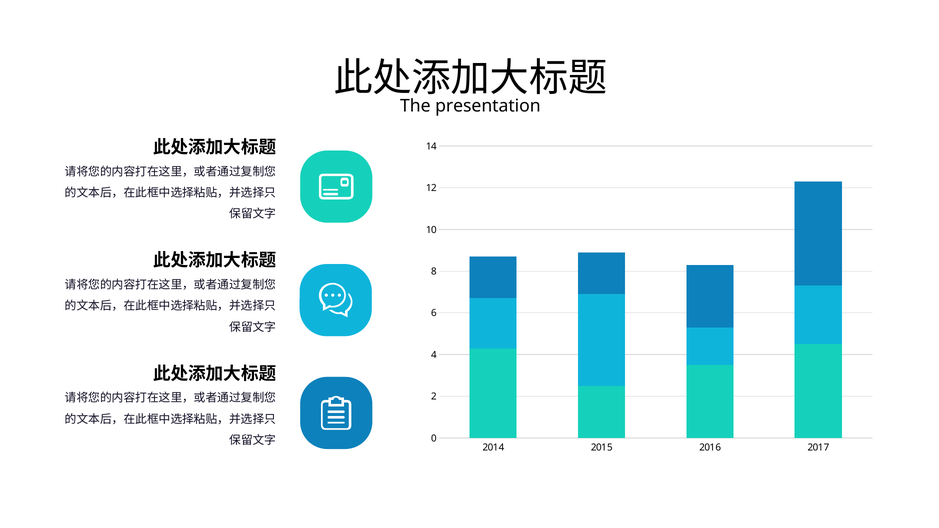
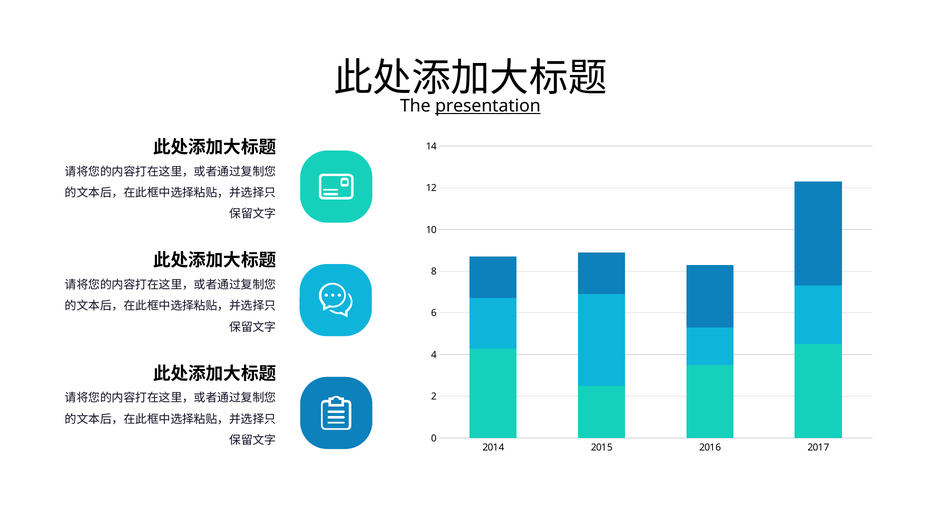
presentation underline: none -> present (488, 106)
